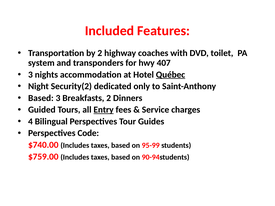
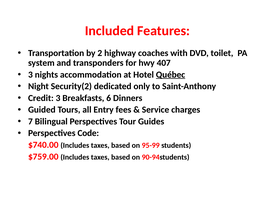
Based: Based -> Credit (41, 98)
Breakfasts 2: 2 -> 6 (109, 98)
Entry underline: present -> none (104, 110)
4: 4 -> 7 (30, 122)
